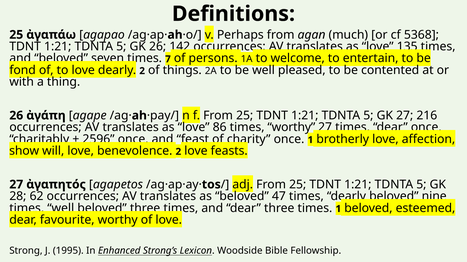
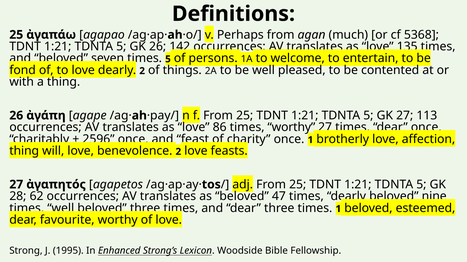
7: 7 -> 5 (168, 59)
216: 216 -> 113 (427, 116)
show: show -> thing (24, 151)
